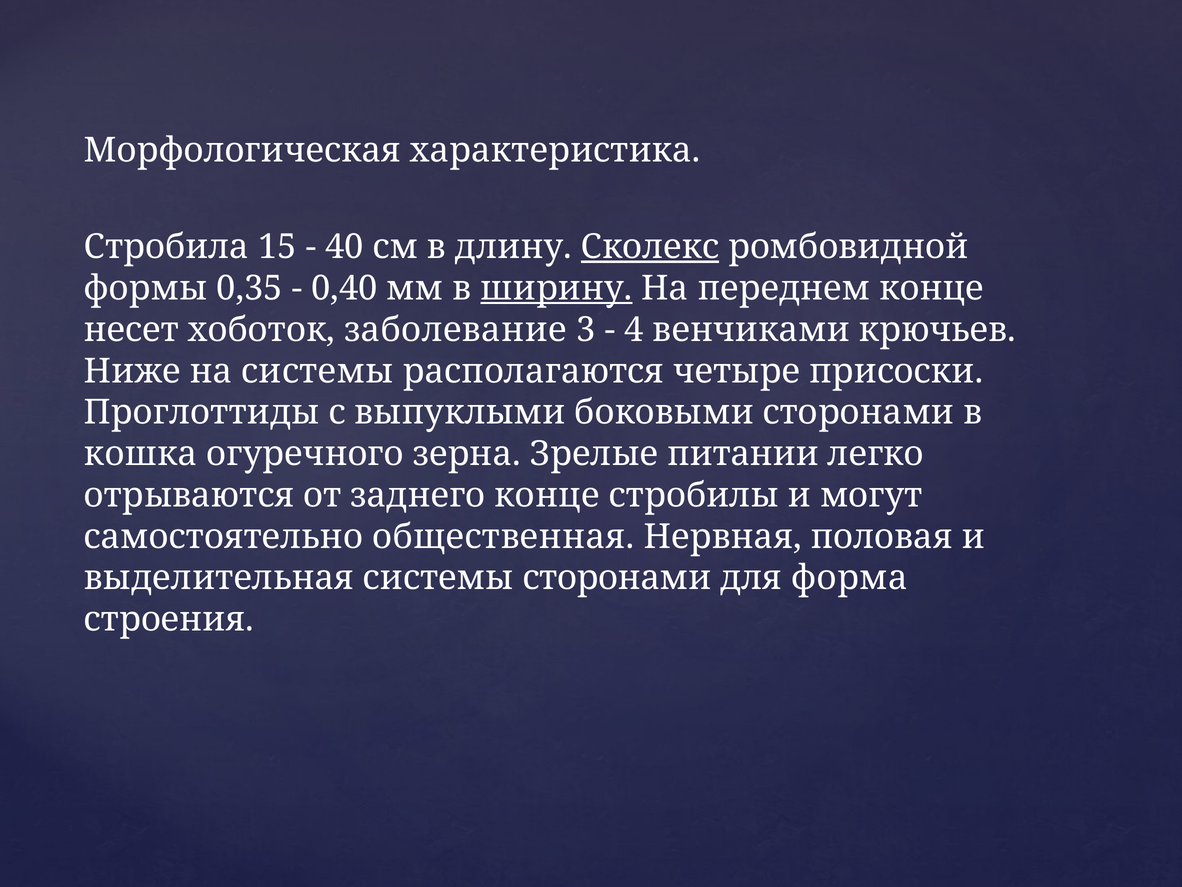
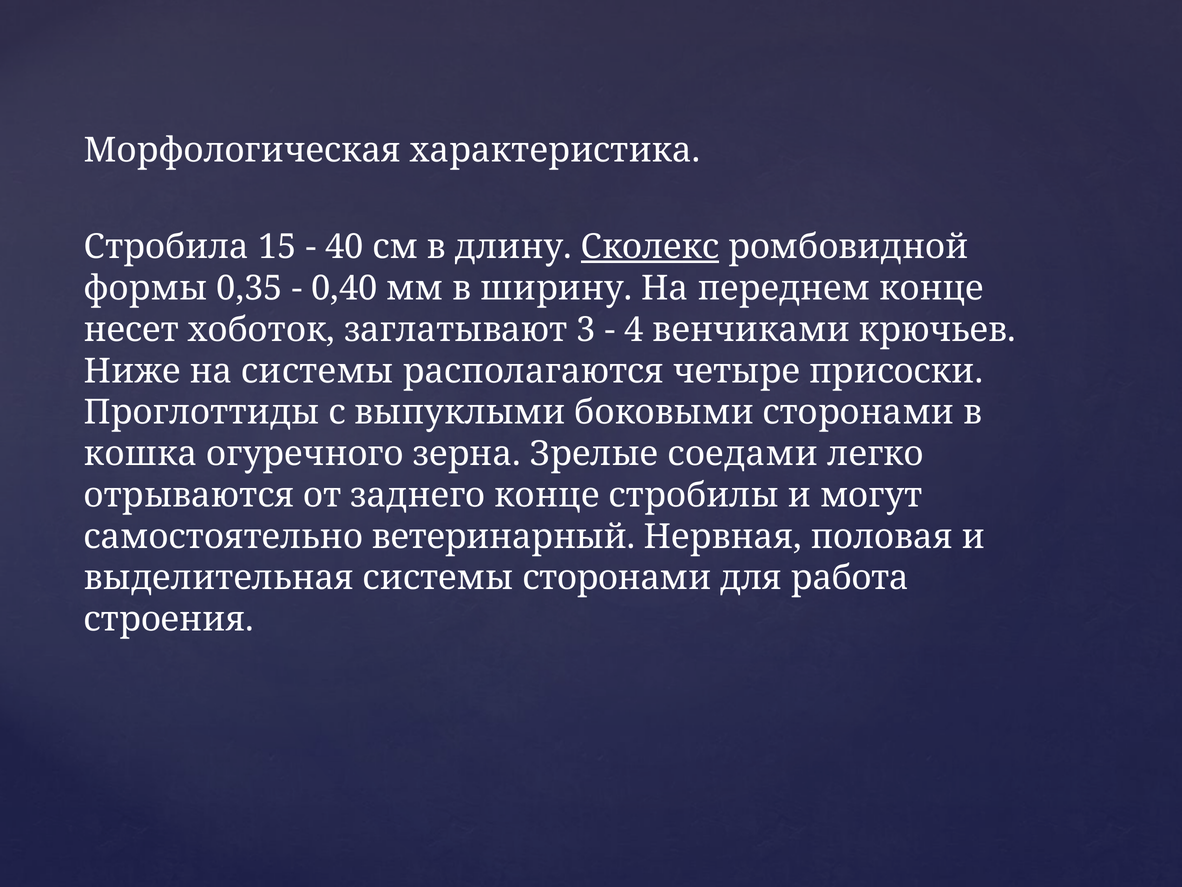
ширину underline: present -> none (556, 288)
заболевание: заболевание -> заглатывают (456, 330)
питании: питании -> соедами (743, 454)
общественная: общественная -> ветеринарный (504, 536)
форма: форма -> работа (850, 578)
